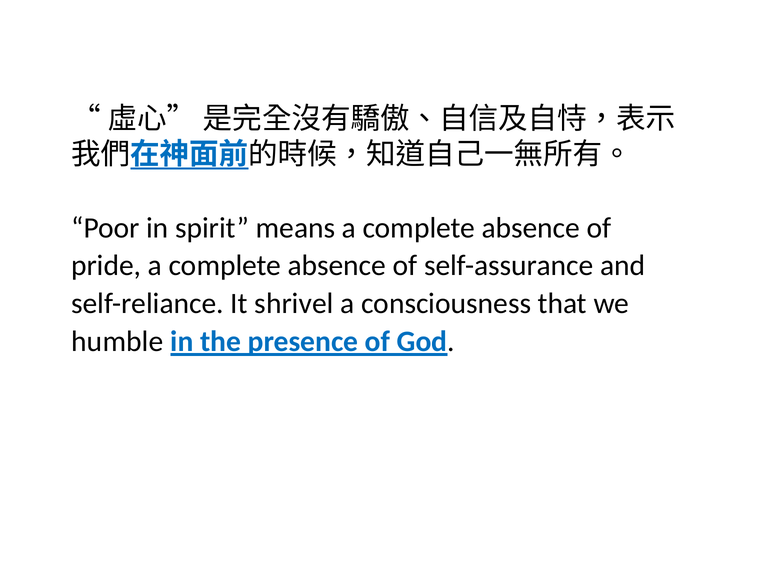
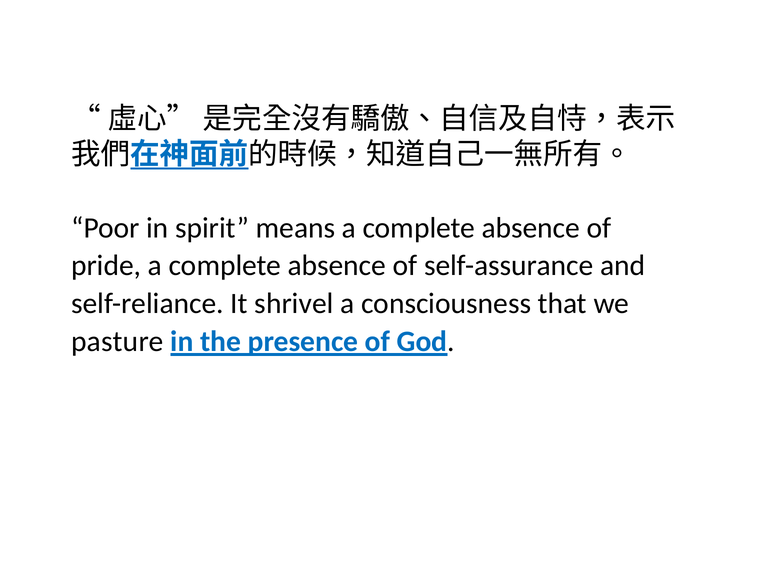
humble: humble -> pasture (117, 342)
